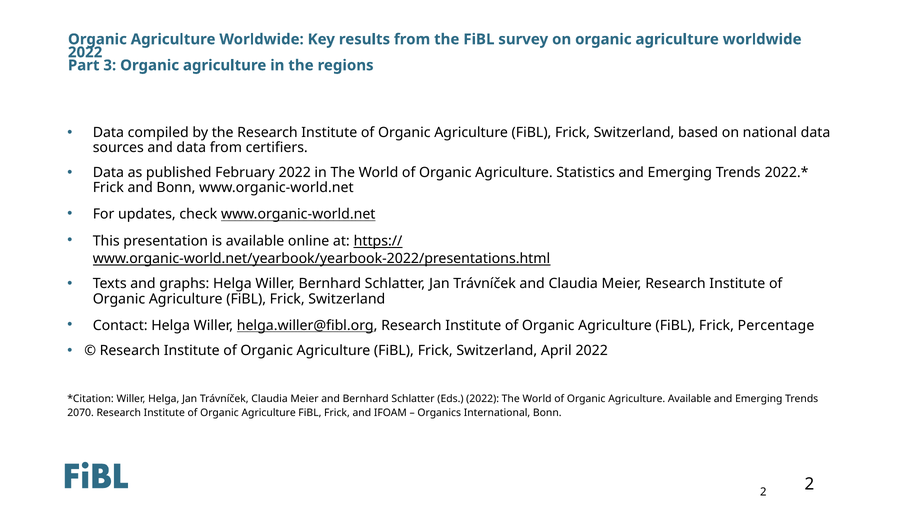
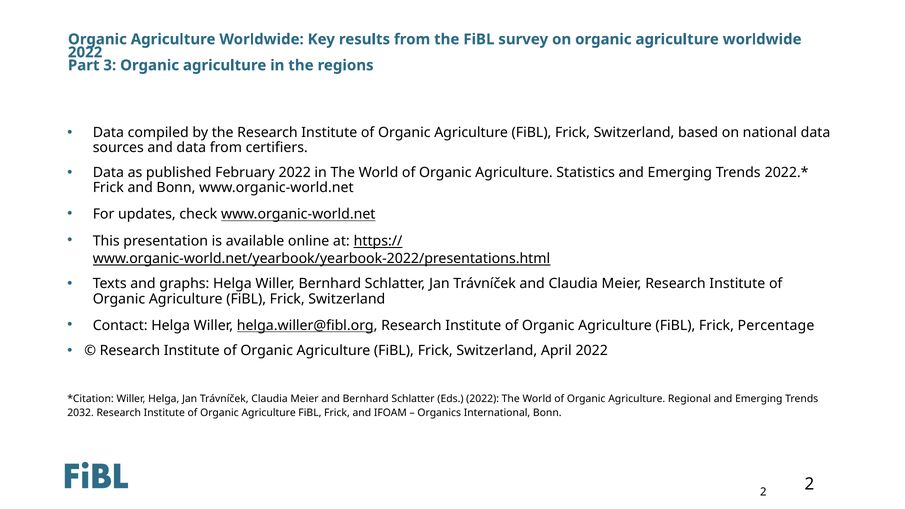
Agriculture Available: Available -> Regional (689, 399)
2070: 2070 -> 2032 (81, 413)
